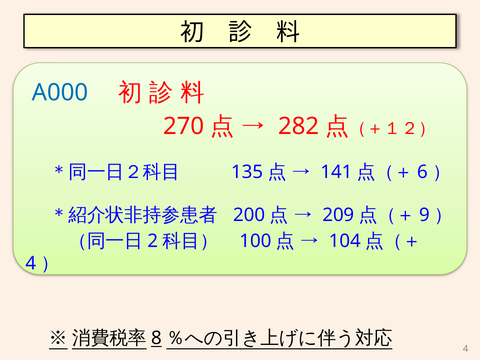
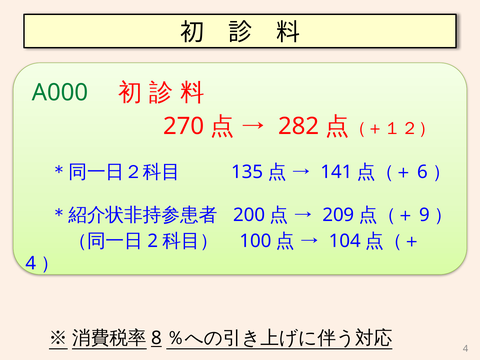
A000 colour: blue -> green (60, 93)
